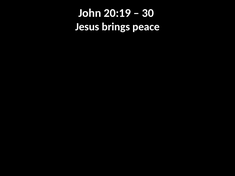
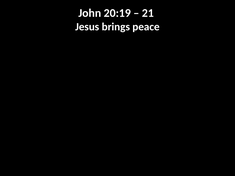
30: 30 -> 21 (148, 13)
